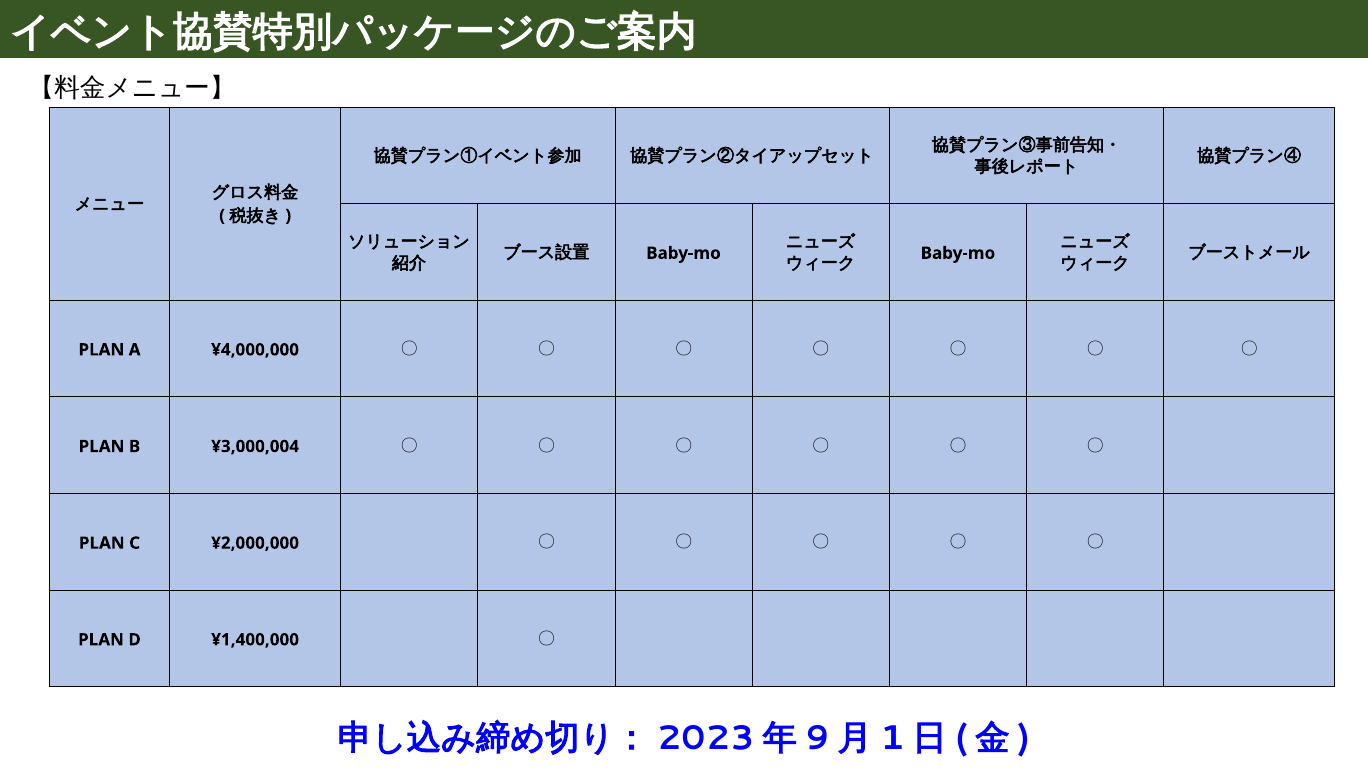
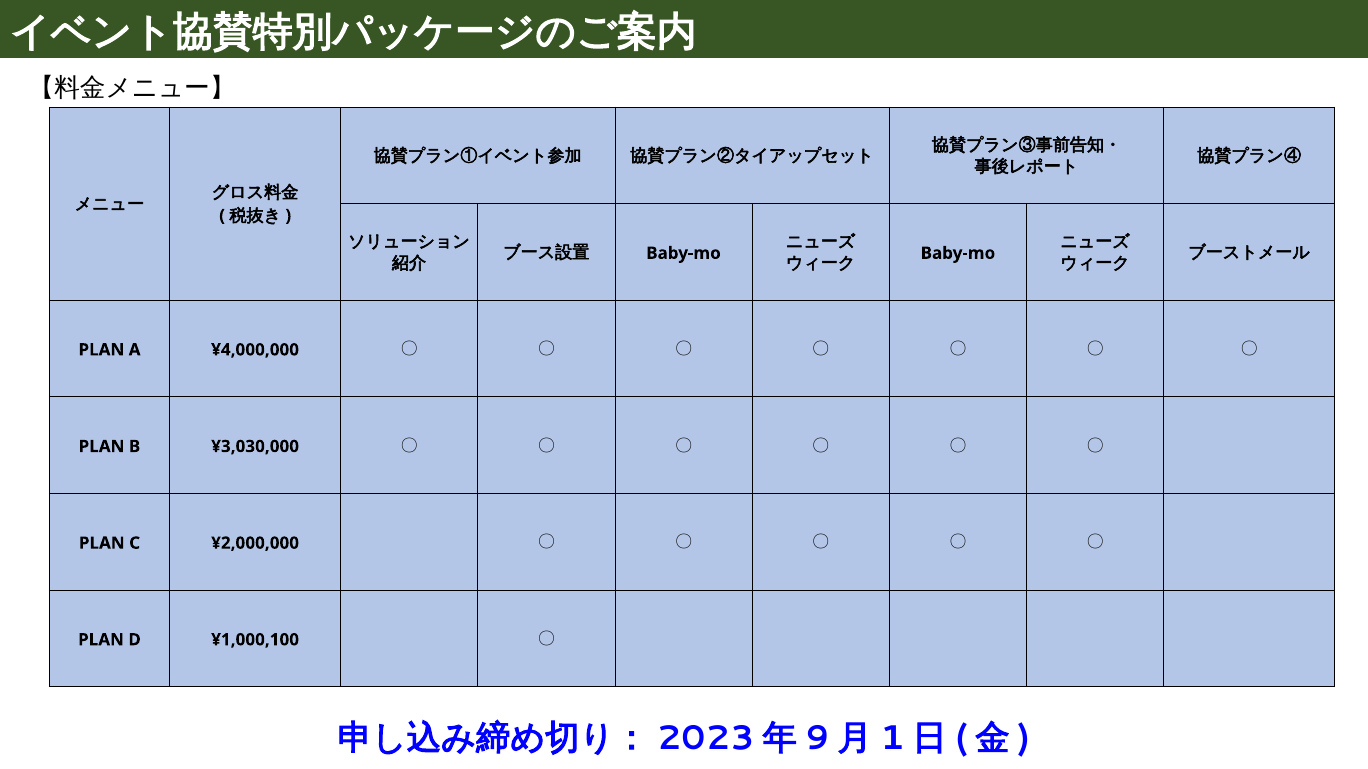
¥3,000,004: ¥3,000,004 -> ¥3,030,000 (255, 447)
¥1,400,000: ¥1,400,000 -> ¥1,000,100 (255, 640)
